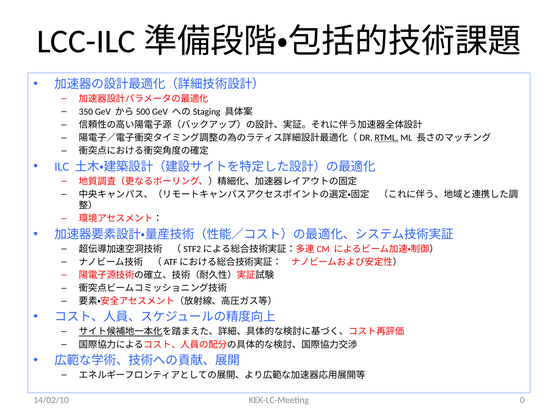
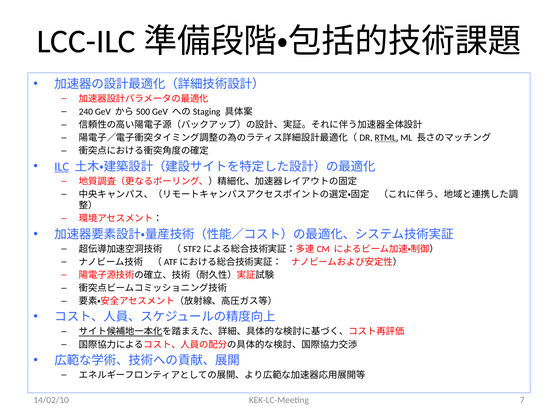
350: 350 -> 240 (86, 112)
ILC underline: none -> present (62, 166)
0: 0 -> 7 (522, 400)
